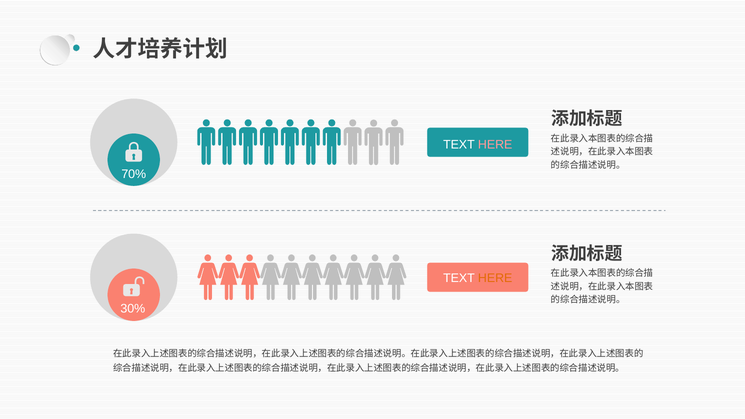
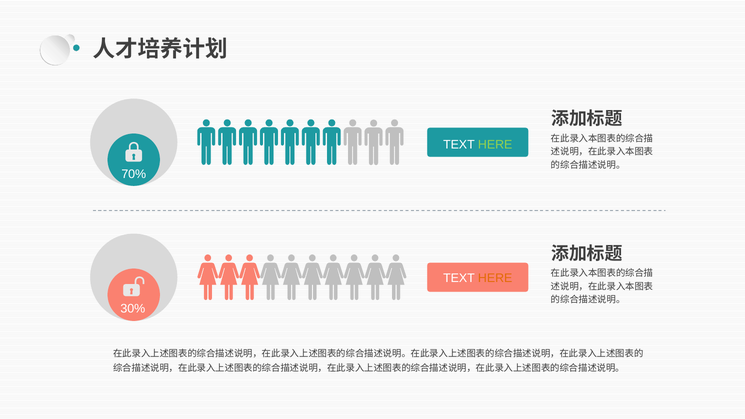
HERE colour: pink -> light green (495, 144)
